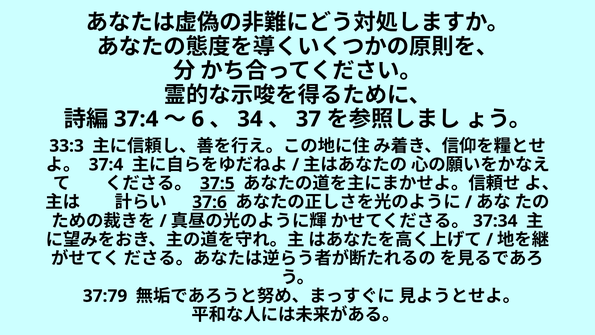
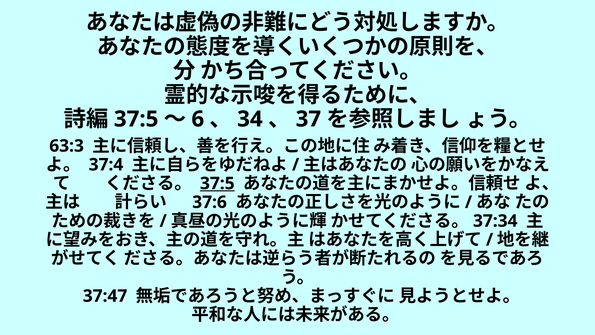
37:4: 37:4 -> 37:5 (136, 119)
33:3: 33:3 -> 63:3 (67, 146)
37:6 underline: present -> none (210, 202)
37:79: 37:79 -> 37:47 (105, 296)
